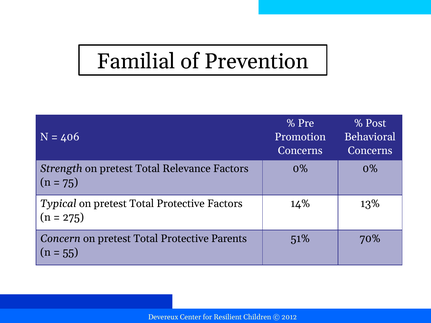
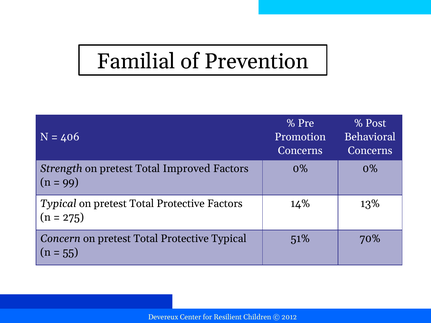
Relevance: Relevance -> Improved (187, 169)
75: 75 -> 99 (71, 182)
Protective Parents: Parents -> Typical (229, 239)
